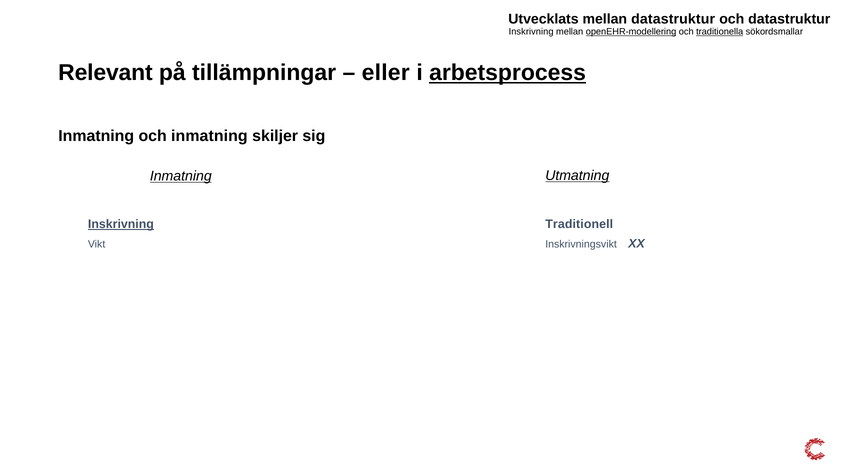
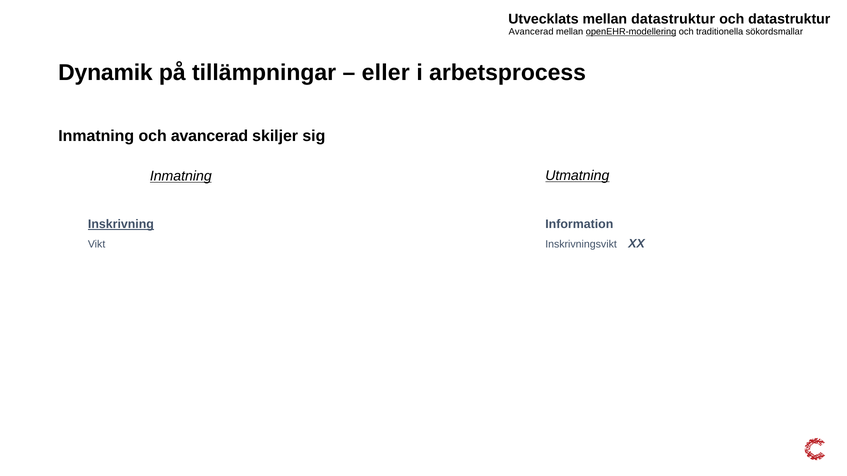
Inskrivning: Inskrivning -> Avancerad (531, 32)
traditionella underline: present -> none (720, 32)
Relevant: Relevant -> Dynamik (105, 73)
arbetsprocess underline: present -> none (508, 73)
och inmatning: inmatning -> avancerad (210, 136)
Traditionell: Traditionell -> Information (579, 224)
